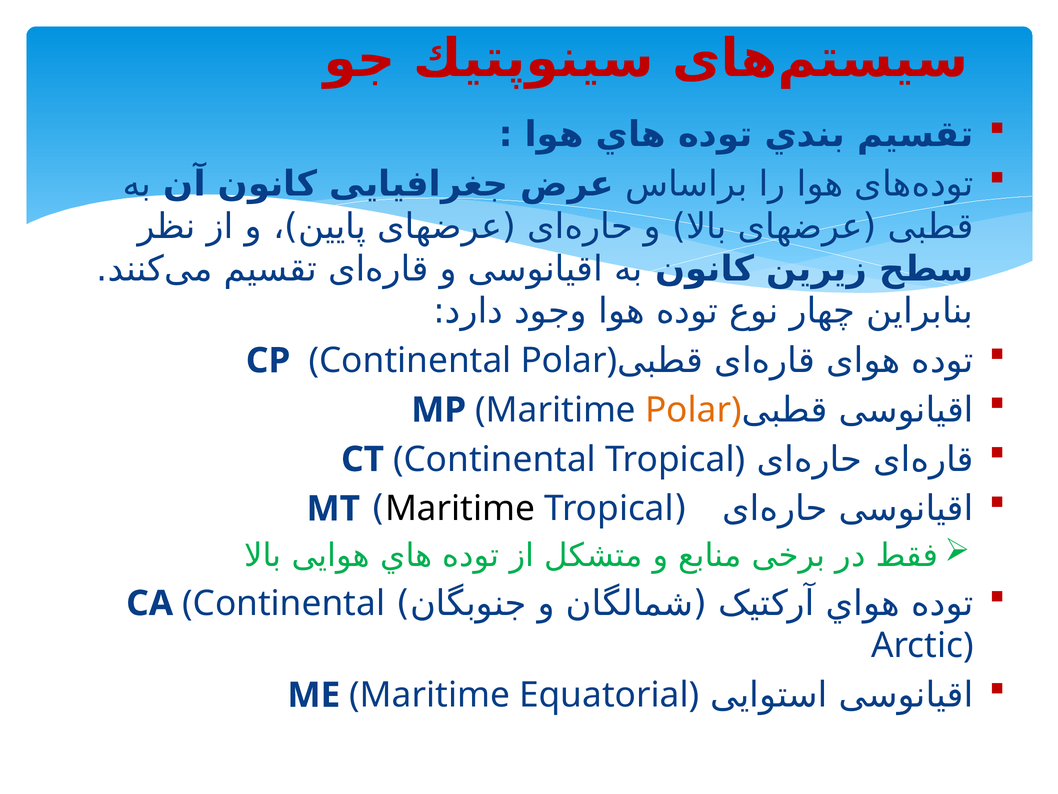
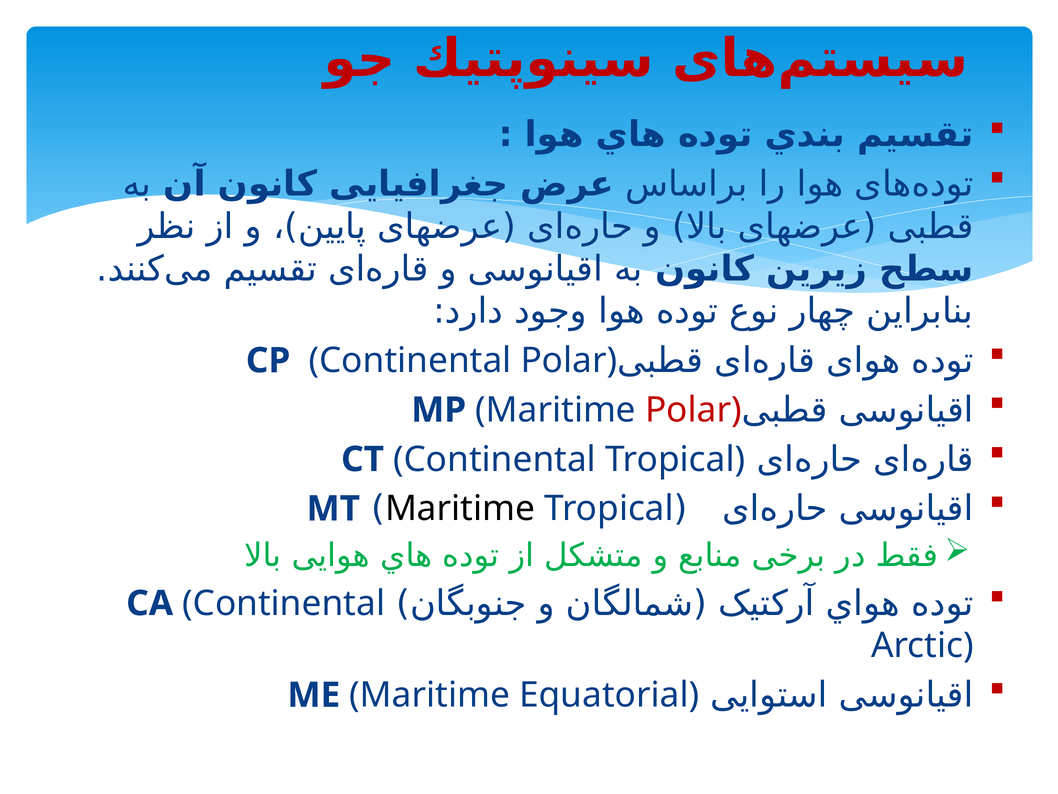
Polar colour: orange -> red (693, 410)
